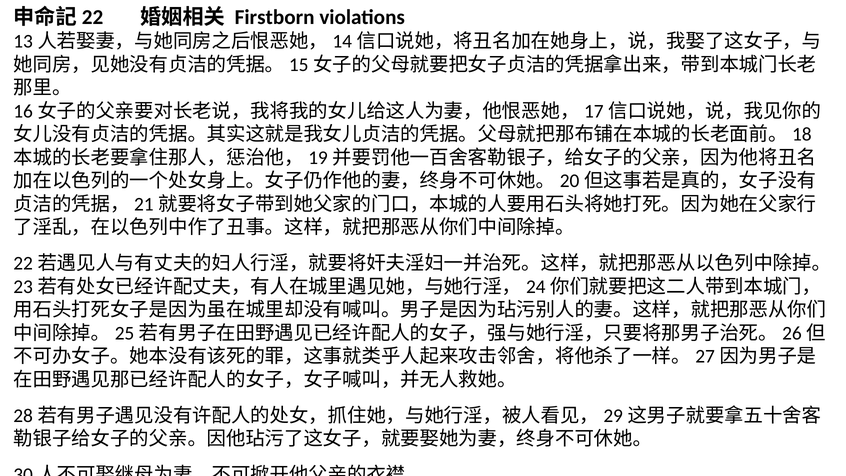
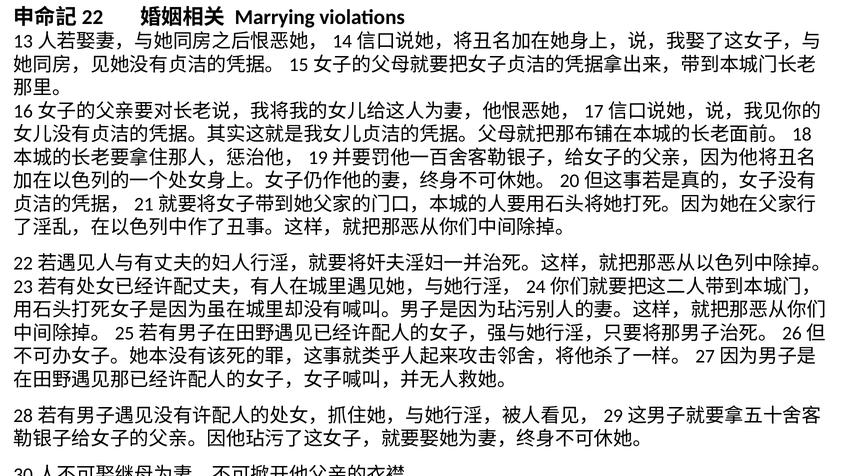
Firstborn: Firstborn -> Marrying (275, 17)
